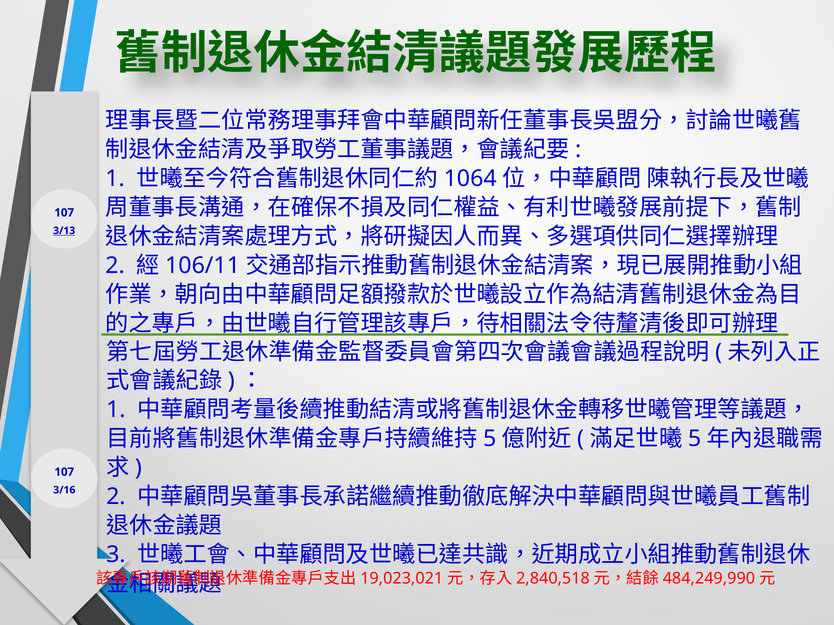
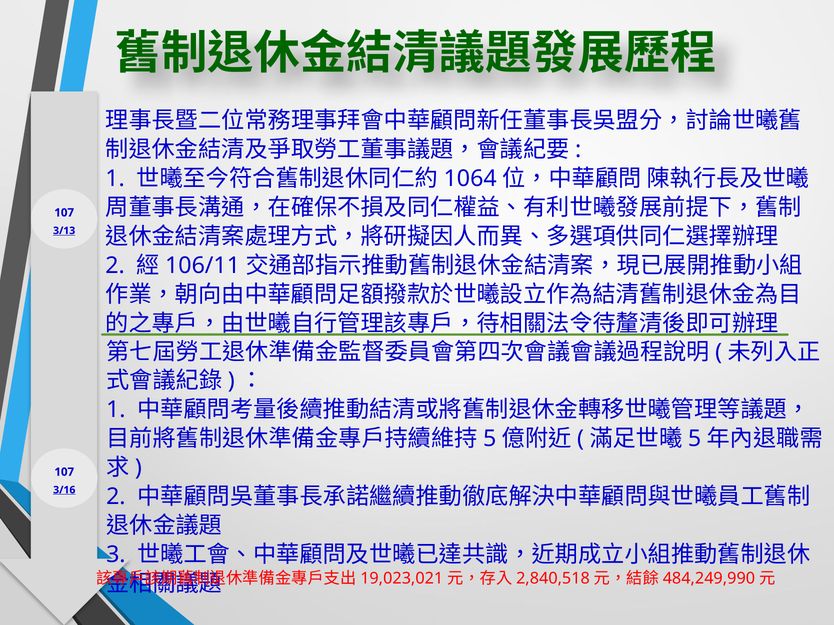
3/16 underline: none -> present (64, 490)
